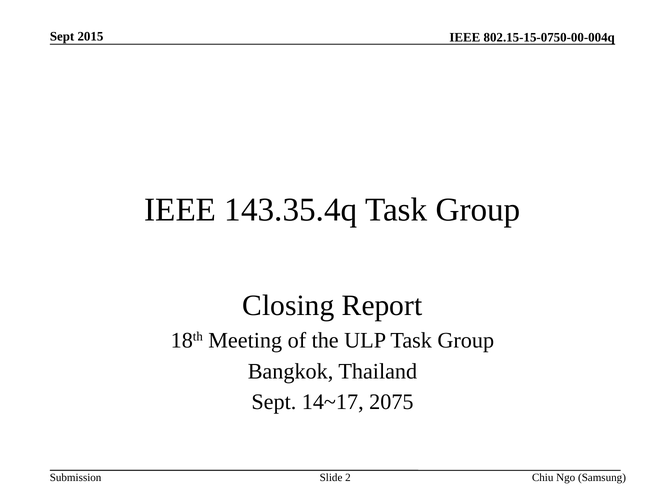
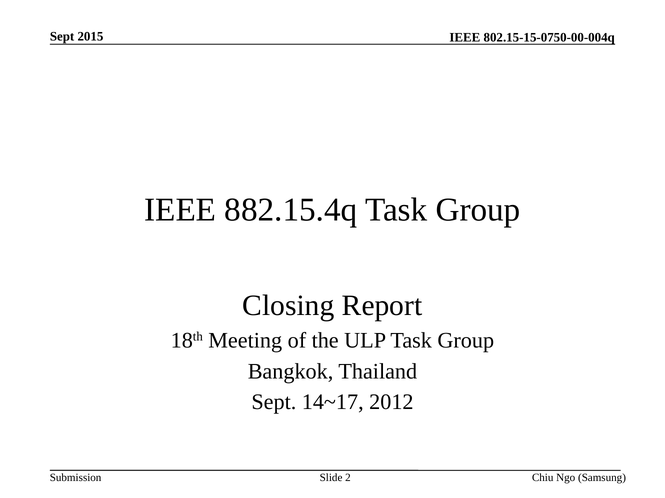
143.35.4q: 143.35.4q -> 882.15.4q (291, 210)
2075: 2075 -> 2012 (391, 403)
